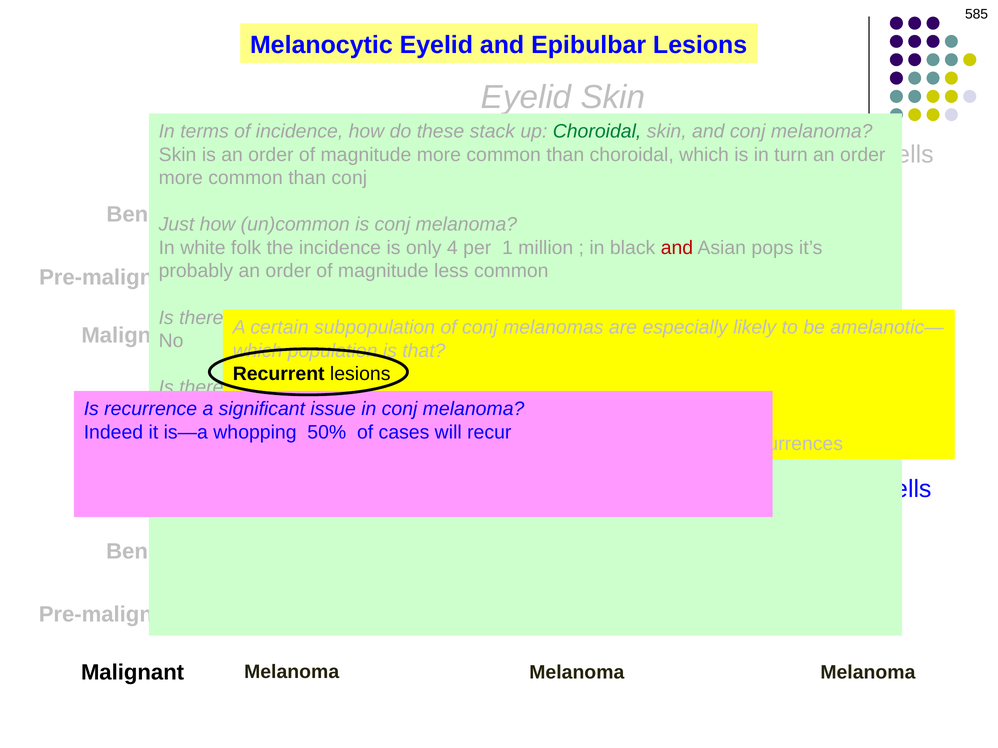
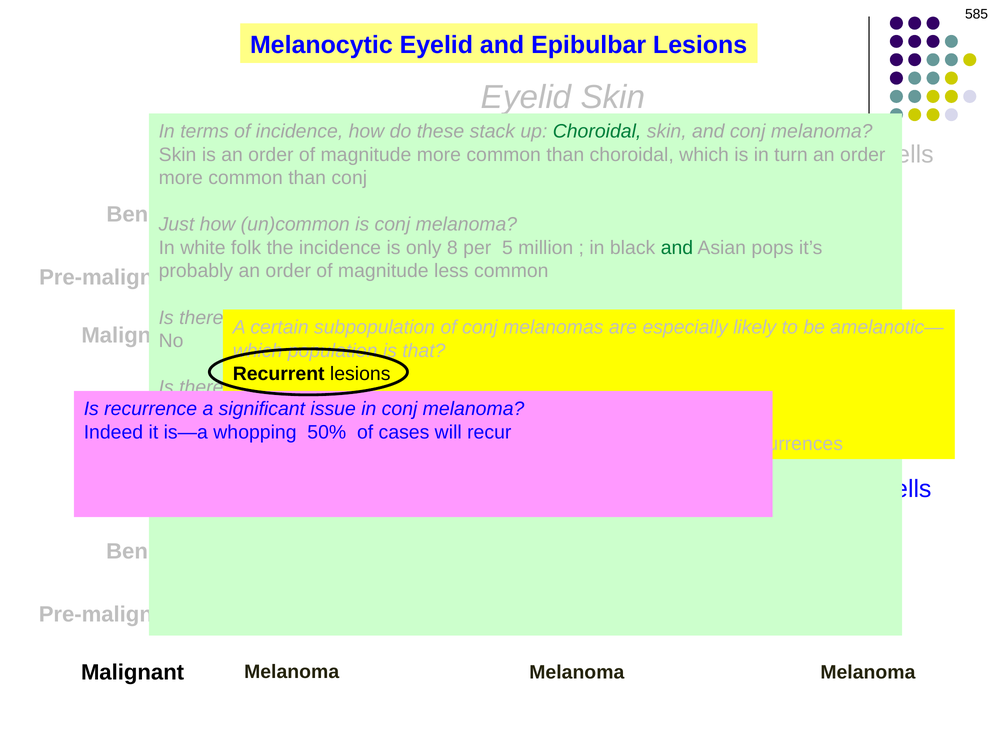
4: 4 -> 8 (452, 248)
1: 1 -> 5 (507, 248)
and colour: red -> green (677, 248)
